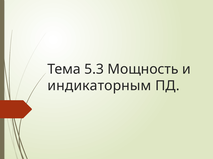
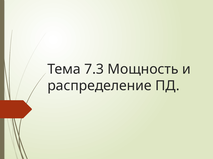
5.3: 5.3 -> 7.3 (94, 69)
индикаторным: индикаторным -> распределение (99, 86)
